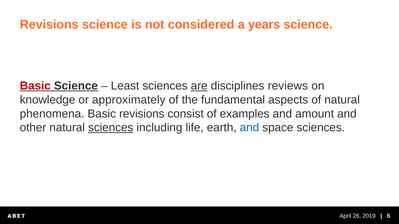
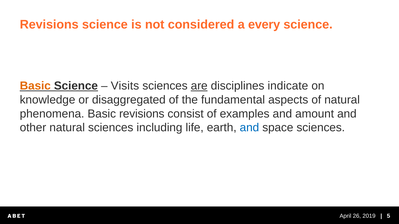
years: years -> every (264, 25)
Basic colour: red -> orange (35, 86)
Least: Least -> Visits (125, 86)
reviews: reviews -> indicate (288, 86)
approximately: approximately -> disaggregated (129, 100)
sciences underline: present -> none (111, 128)
